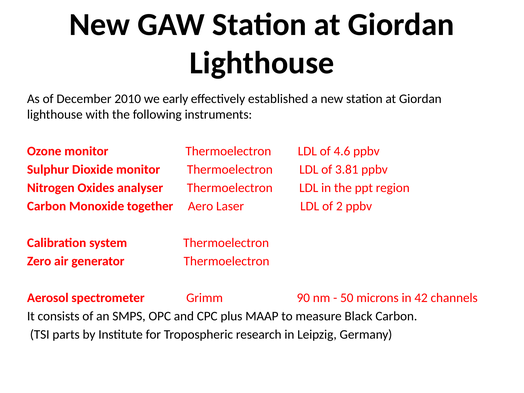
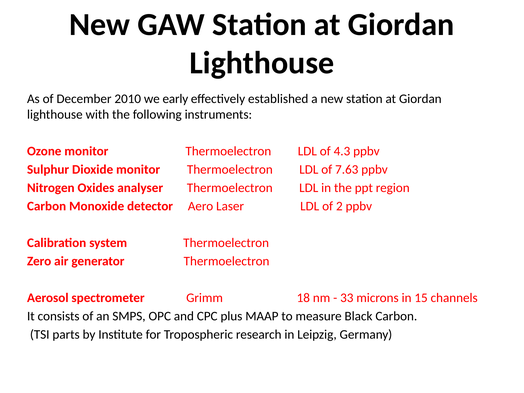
4.6: 4.6 -> 4.3 (342, 151)
3.81: 3.81 -> 7.63 (347, 169)
together: together -> detector (150, 206)
90: 90 -> 18 (303, 298)
50: 50 -> 33 (347, 298)
42: 42 -> 15 (421, 298)
